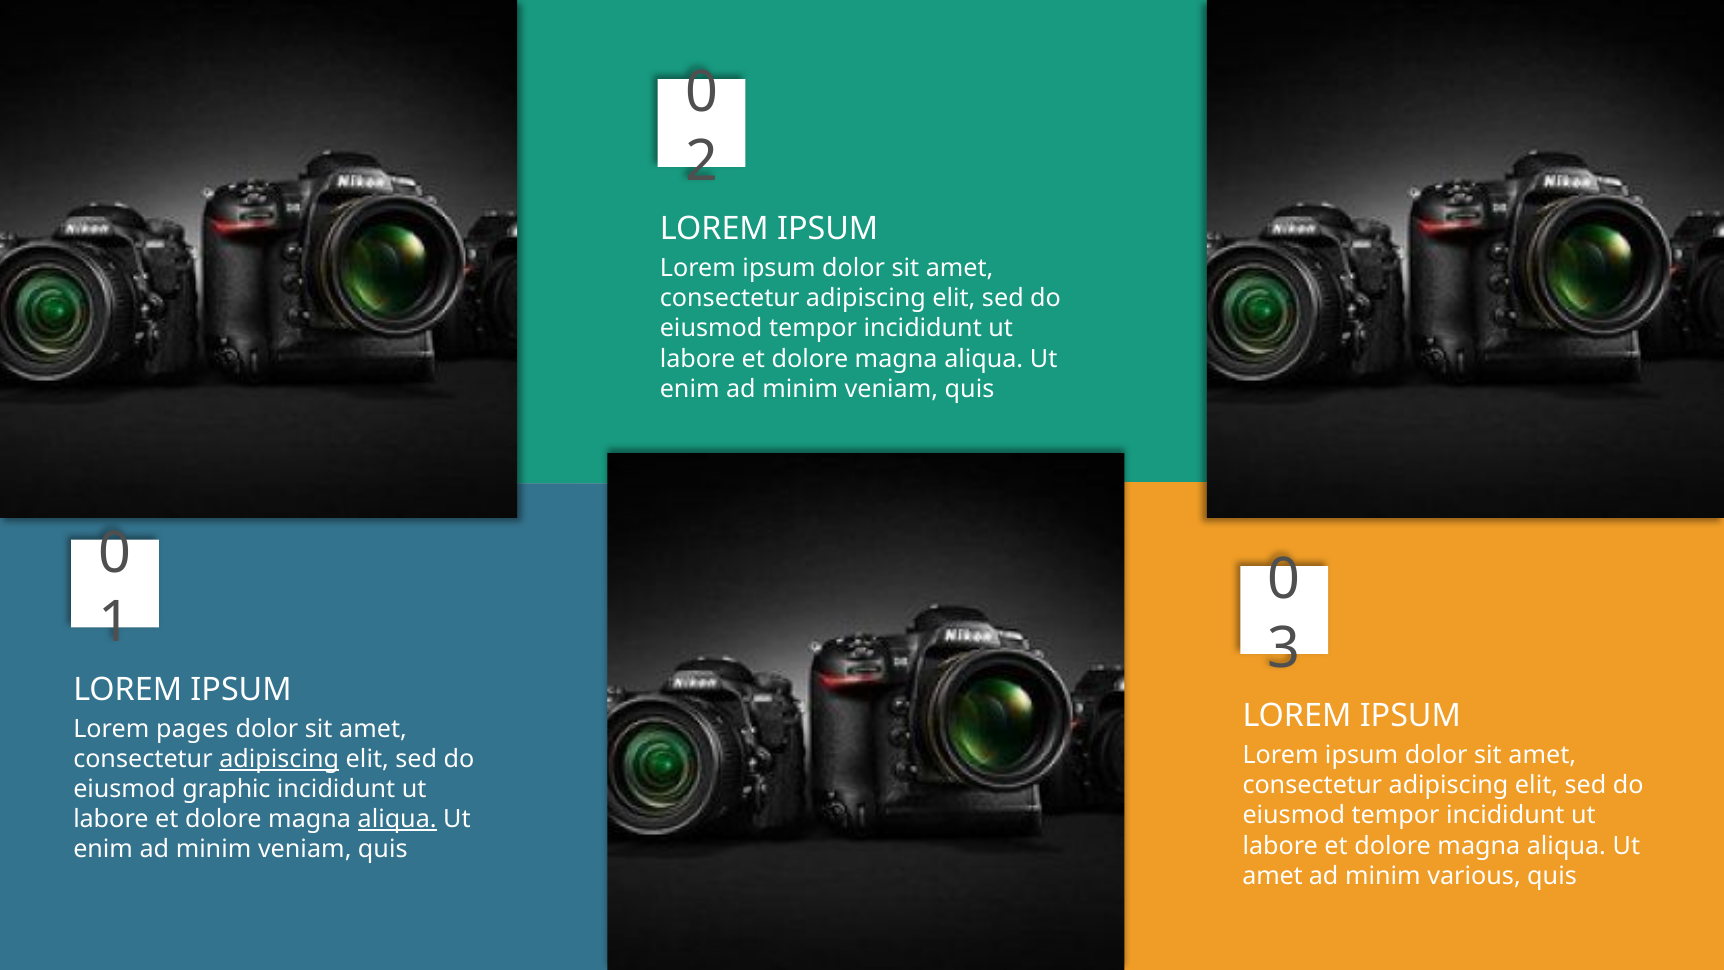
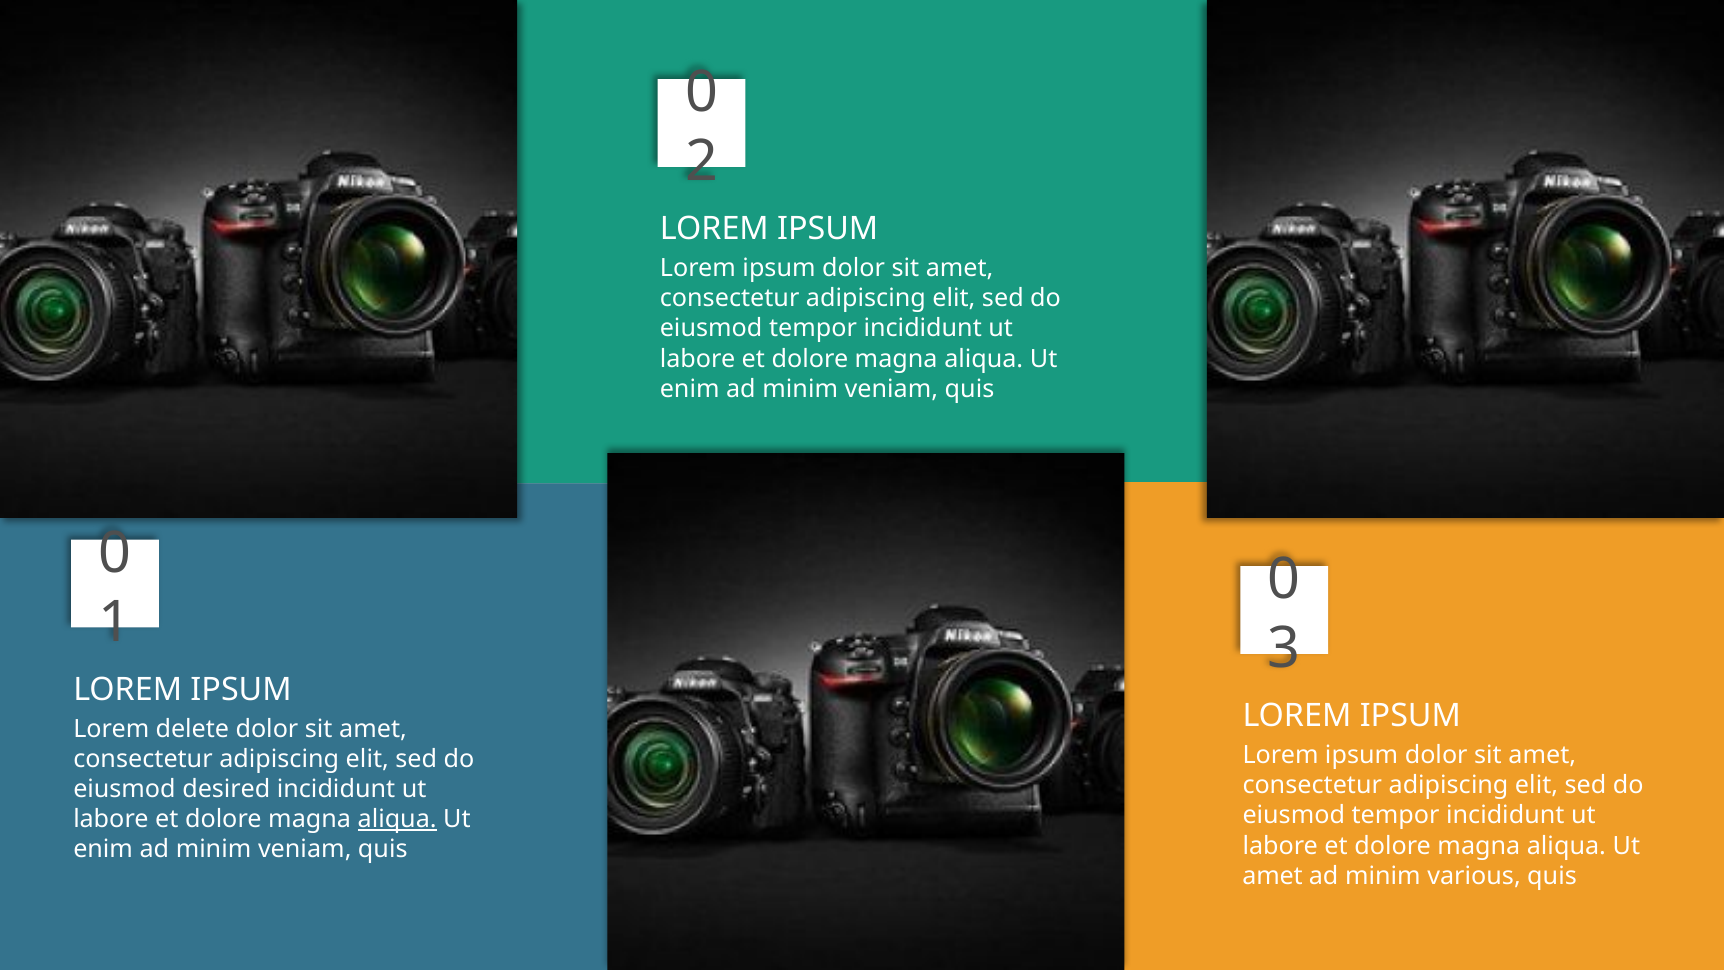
pages: pages -> delete (192, 729)
adipiscing underline: present -> none (279, 759)
graphic: graphic -> desired (226, 789)
